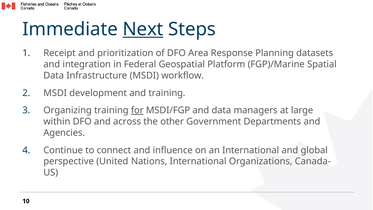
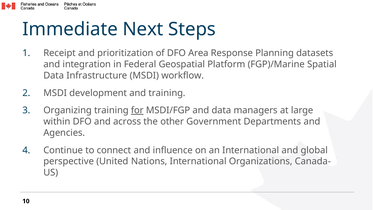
Next underline: present -> none (143, 29)
